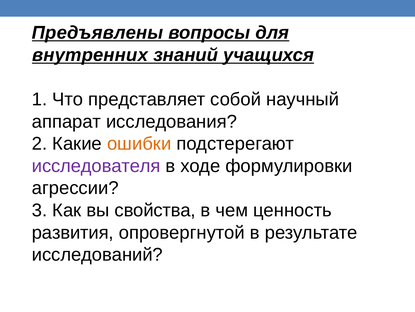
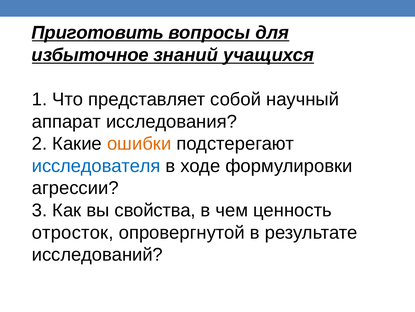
Предъявлены: Предъявлены -> Приготовить (98, 33)
внутренних: внутренних -> избыточное (90, 55)
исследователя colour: purple -> blue (96, 166)
развития: развития -> отросток (73, 232)
